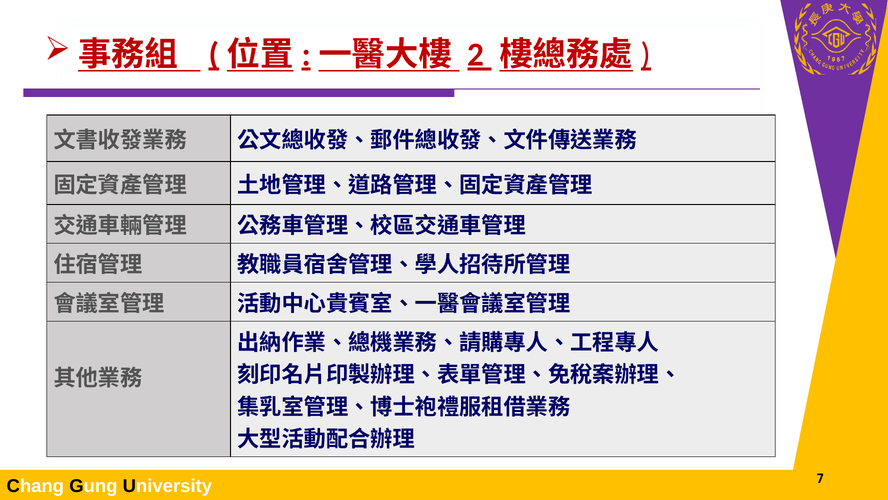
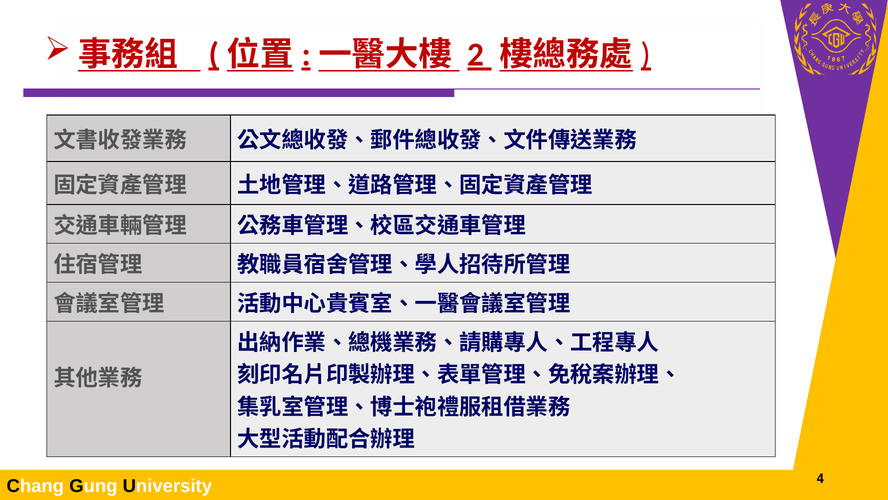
7: 7 -> 4 (820, 479)
